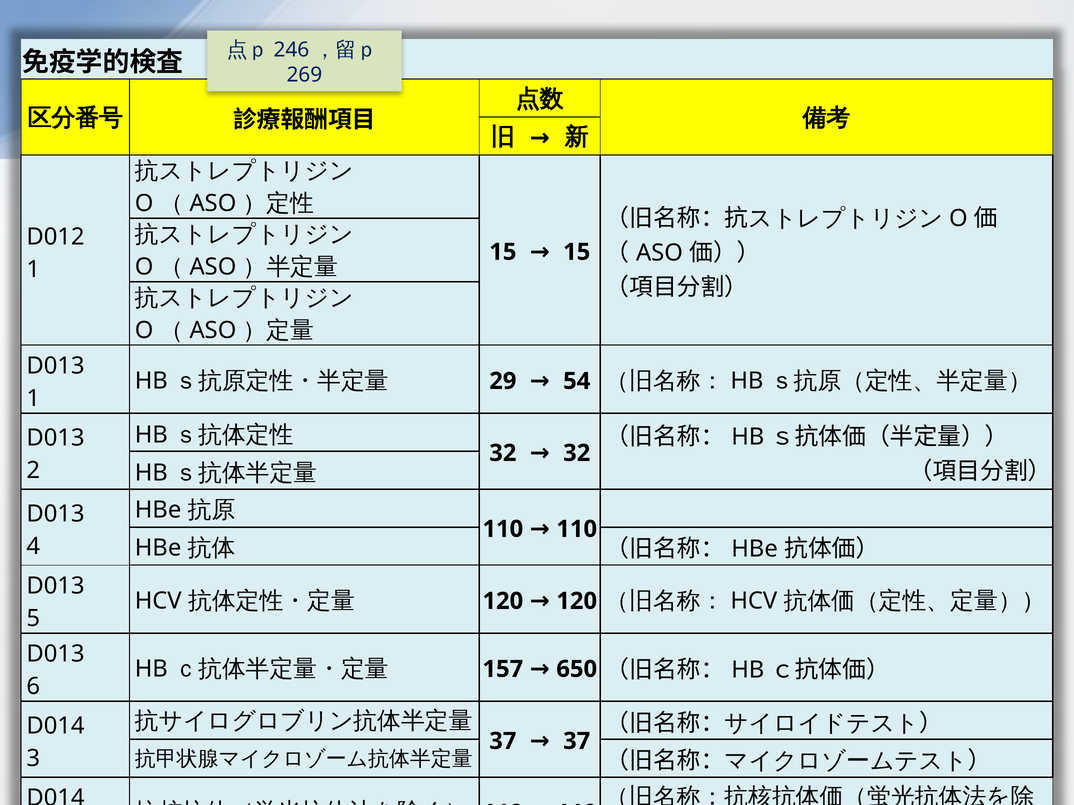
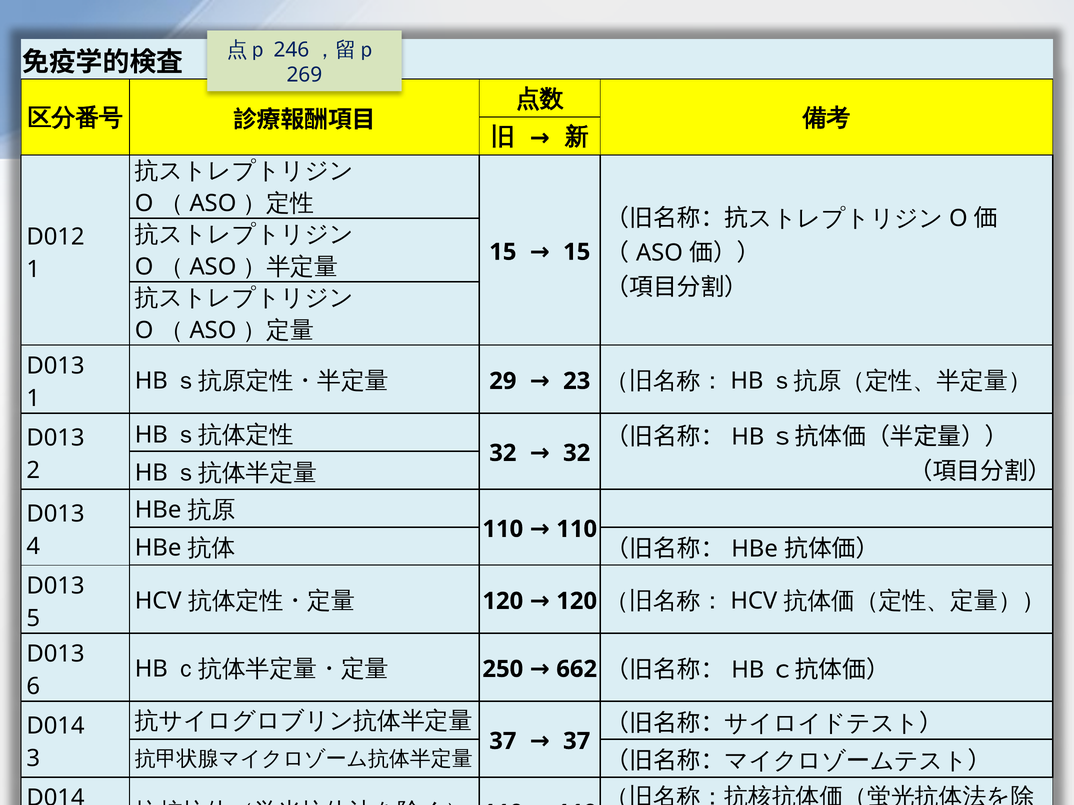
54: 54 -> 23 (577, 381)
157: 157 -> 250 (503, 669)
650: 650 -> 662 (577, 669)
